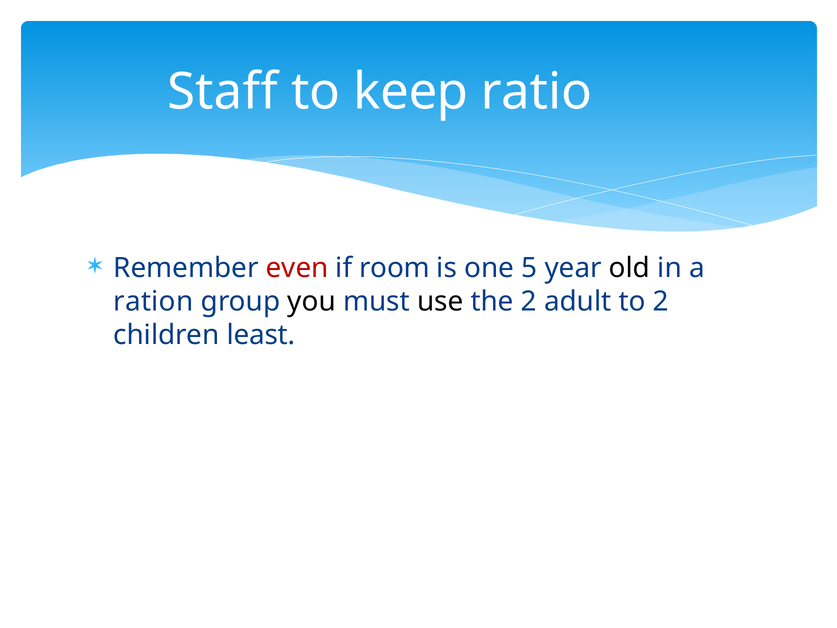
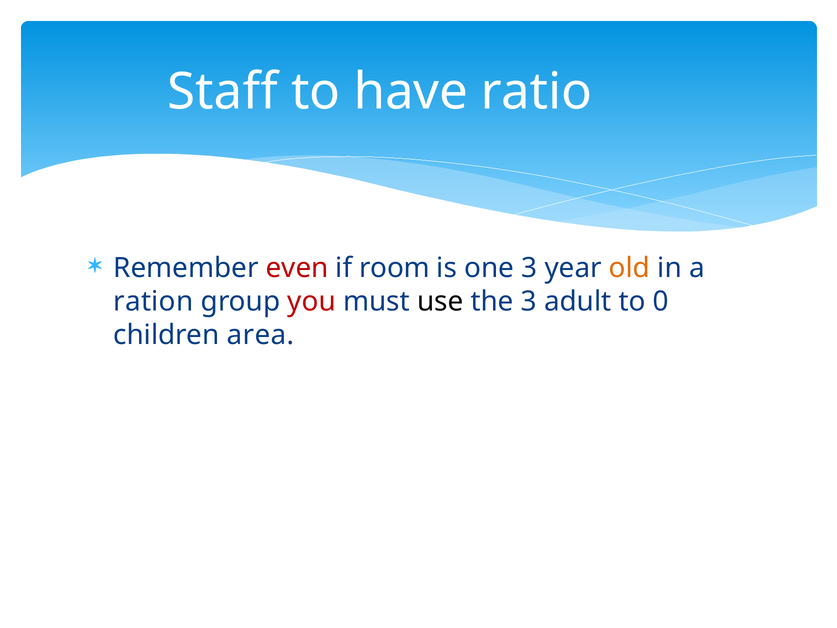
keep: keep -> have (411, 92)
one 5: 5 -> 3 (529, 268)
old colour: black -> orange (630, 268)
you colour: black -> red (312, 301)
the 2: 2 -> 3 (529, 301)
to 2: 2 -> 0 (661, 301)
least: least -> area (261, 335)
